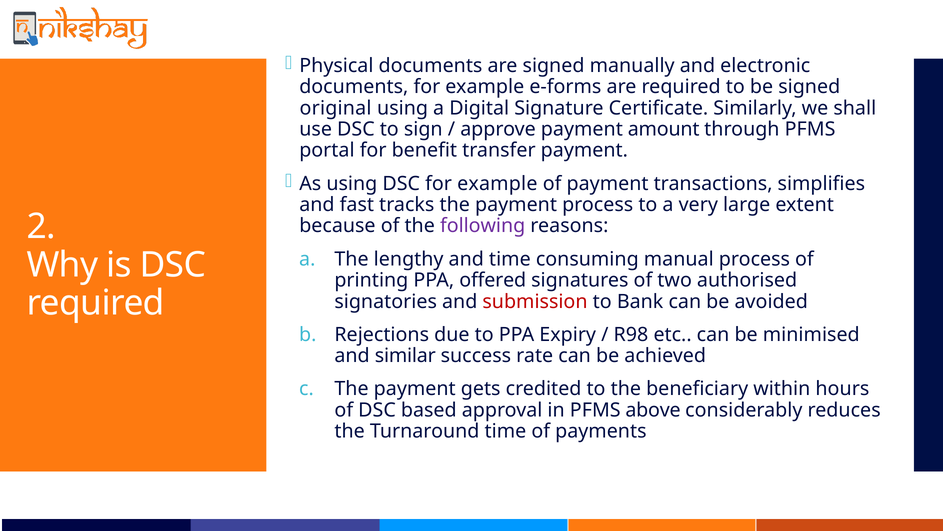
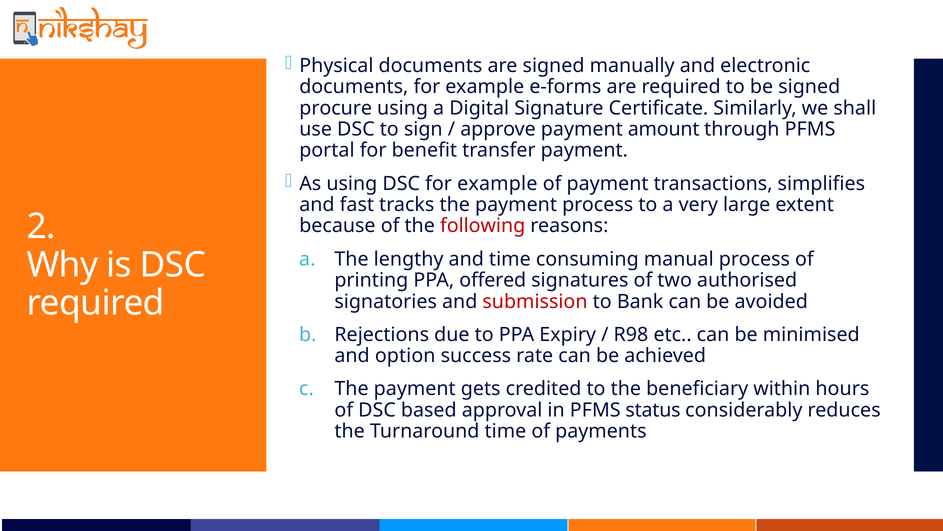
original: original -> procure (336, 108)
following colour: purple -> red (483, 226)
similar: similar -> option (405, 355)
above: above -> status (653, 410)
